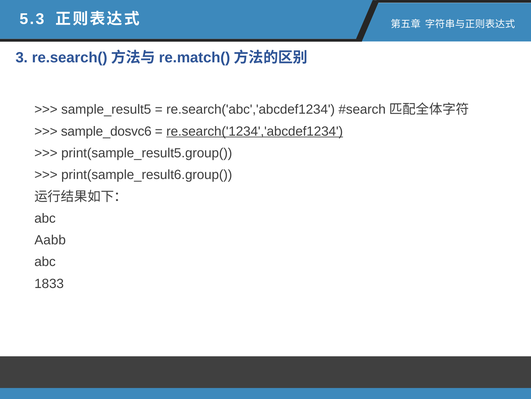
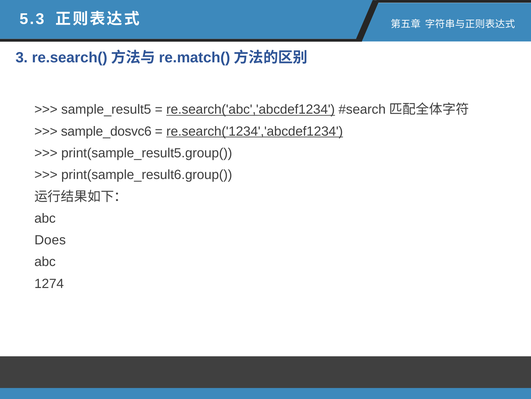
re.search('abc','abcdef1234 underline: none -> present (251, 109)
Aabb: Aabb -> Does (50, 240)
1833: 1833 -> 1274 (49, 283)
